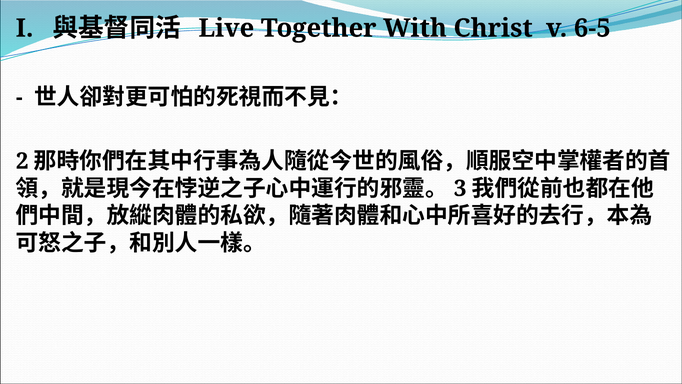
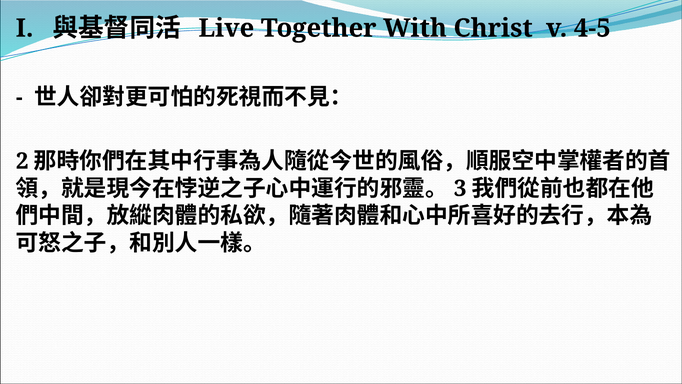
6-5: 6-5 -> 4-5 (592, 28)
